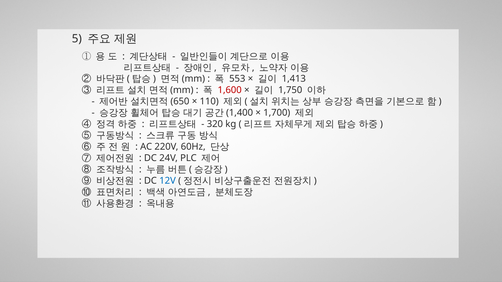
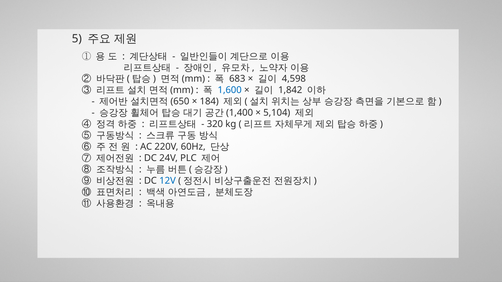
553: 553 -> 683 (237, 79)
1,413: 1,413 -> 4,598 (294, 79)
1,600 colour: red -> blue (230, 90)
1,750: 1,750 -> 1,842 (290, 90)
110: 110 -> 184 (209, 102)
1,700: 1,700 -> 5,104 (277, 113)
